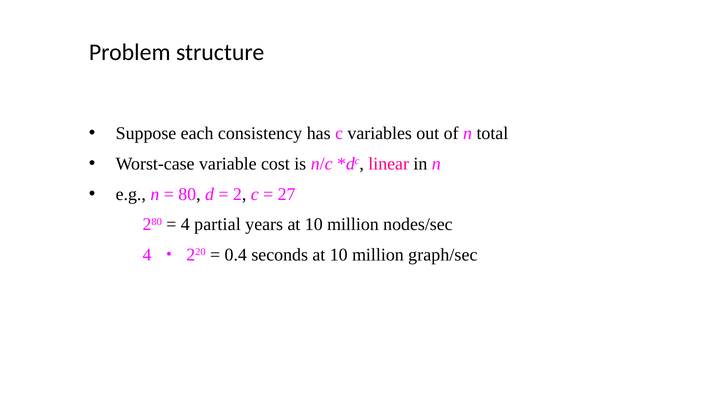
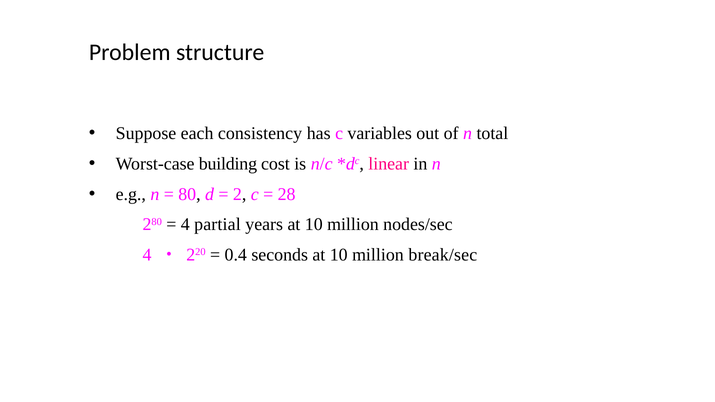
variable: variable -> building (228, 164)
27: 27 -> 28 (287, 194)
graph/sec: graph/sec -> break/sec (443, 255)
